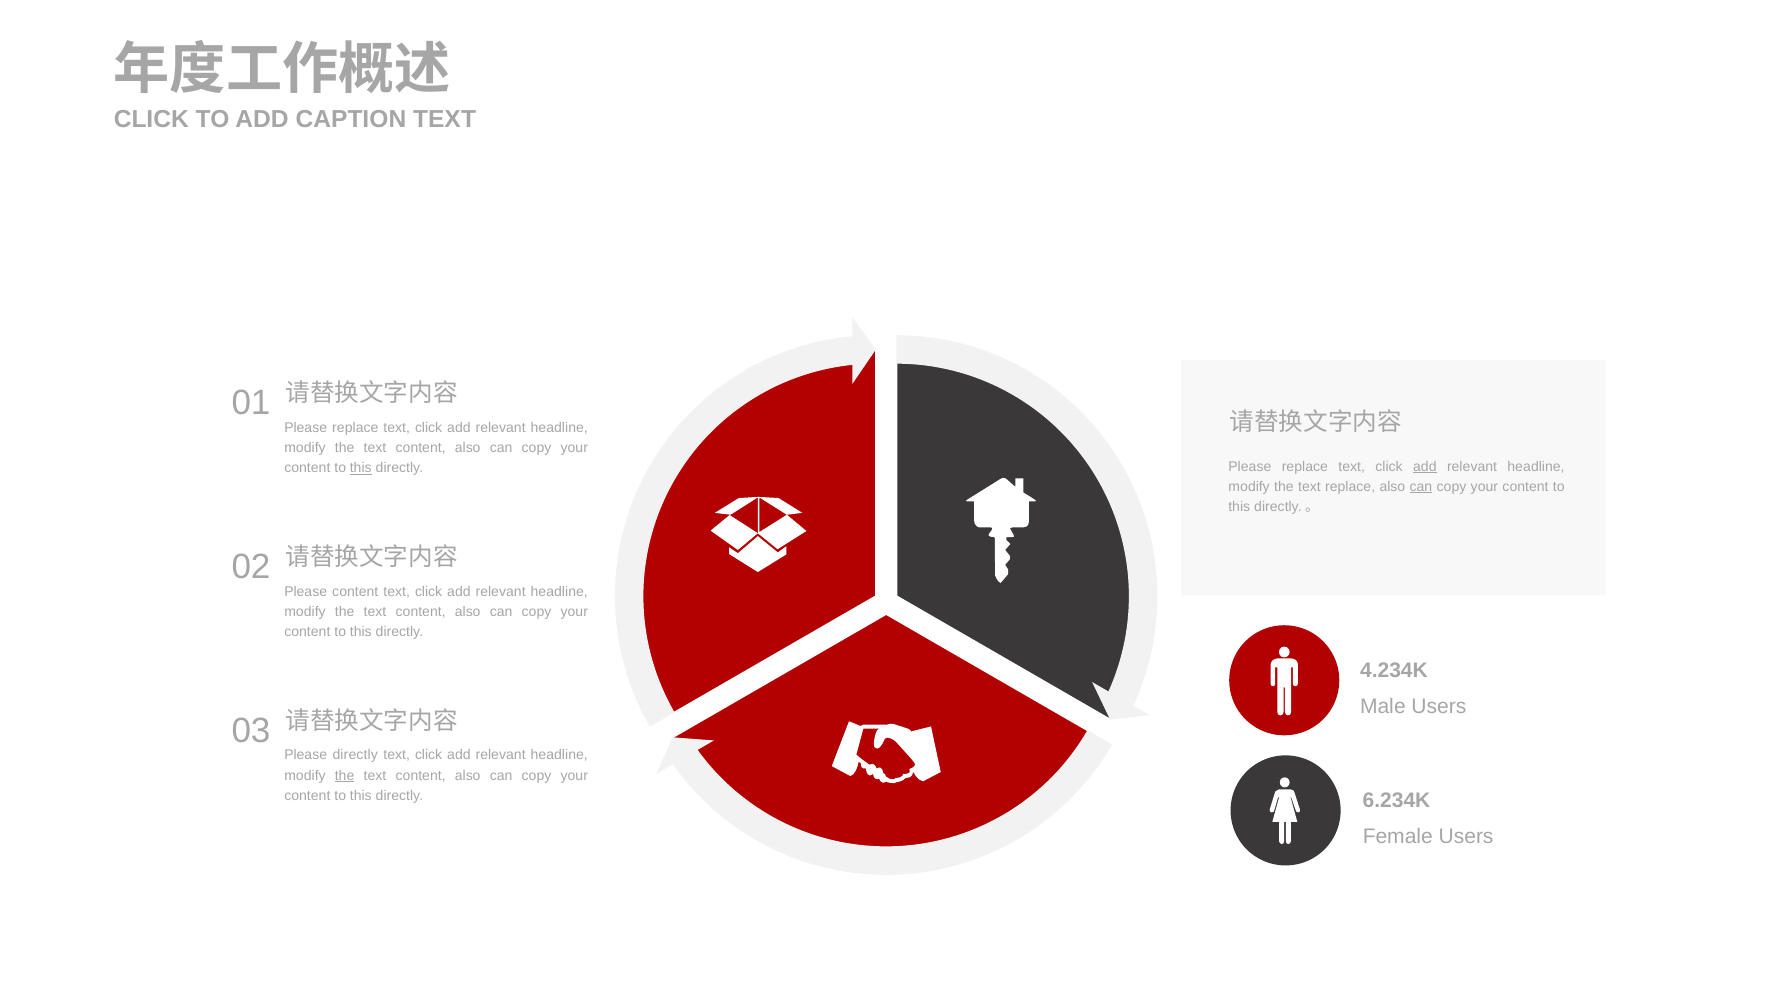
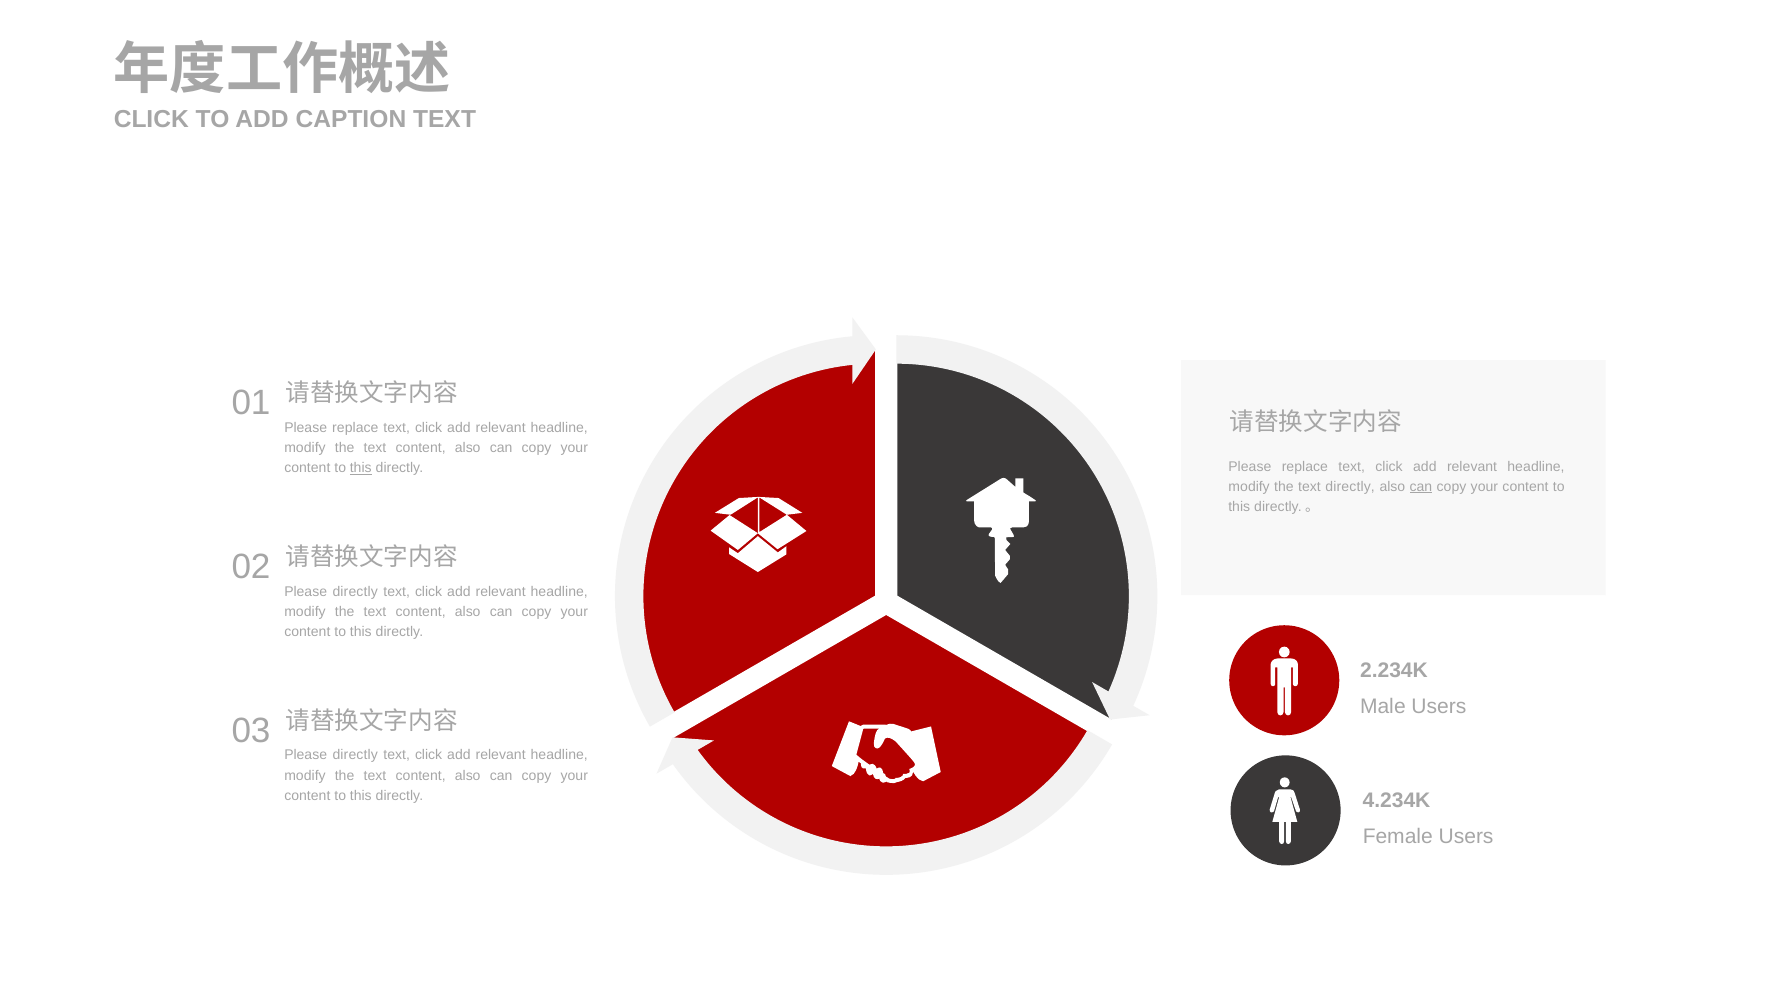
add underline: present -> none (1425, 467)
text replace: replace -> directly (1350, 487)
content: content -> directly (355, 592)
4.234K: 4.234K -> 2.234K (1394, 671)
the underline: present -> none (345, 775)
6.234K: 6.234K -> 4.234K (1397, 801)
